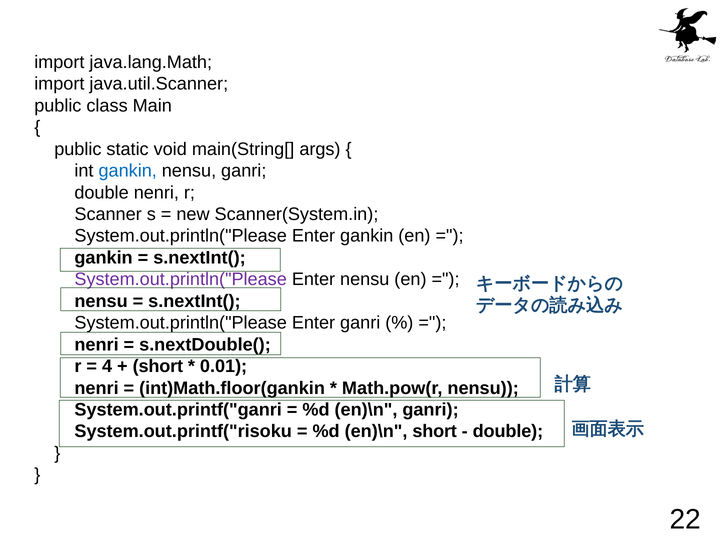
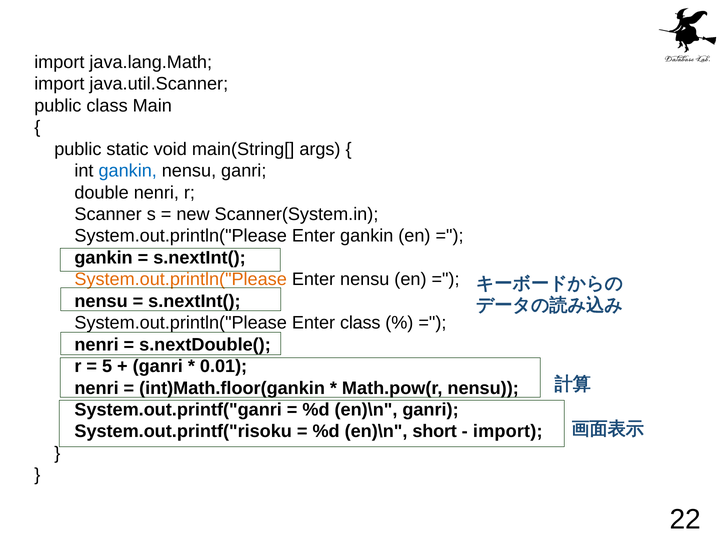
System.out.println("Please colour: purple -> orange (181, 279)
Enter ganri: ganri -> class (360, 323)
4: 4 -> 5 (107, 366)
short: short -> ganri (158, 366)
double: double -> import (508, 432)
